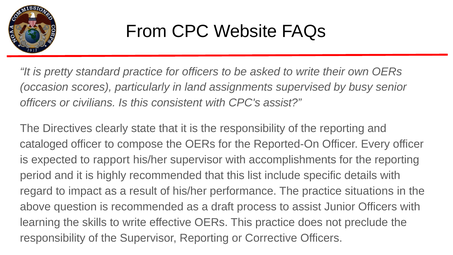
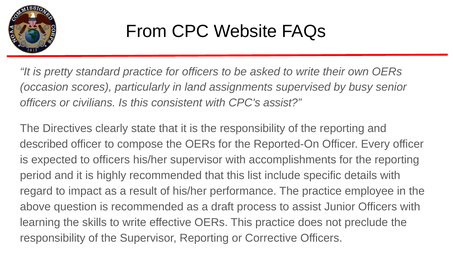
cataloged: cataloged -> described (44, 144)
to rapport: rapport -> officers (111, 160)
situations: situations -> employee (369, 191)
